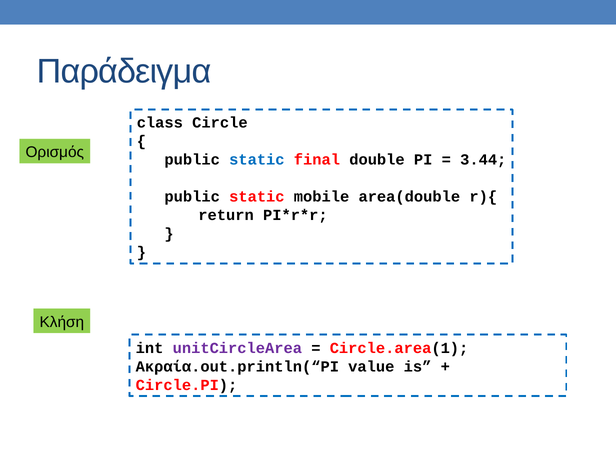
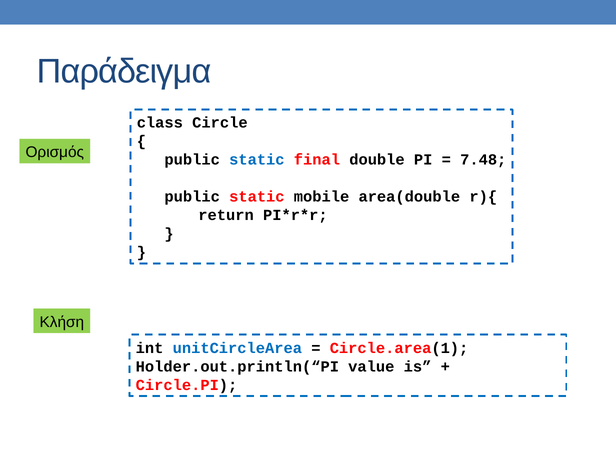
3.44: 3.44 -> 7.48 (483, 160)
unitCircleArea colour: purple -> blue (237, 348)
Ακραία.out.println(“PI: Ακραία.out.println(“PI -> Holder.out.println(“PI (237, 367)
